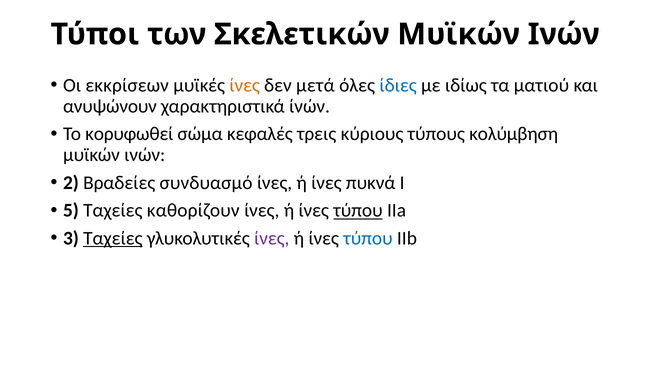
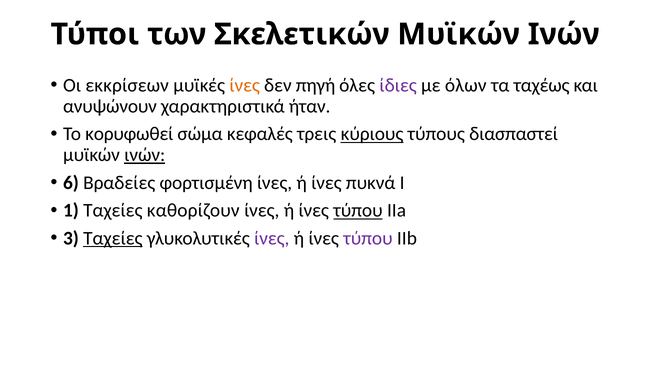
μετά: μετά -> πηγή (316, 85)
ίδιες colour: blue -> purple (398, 85)
ιδίως: ιδίως -> όλων (466, 85)
ματιού: ματιού -> ταχέως (542, 85)
ίνών: ίνών -> ήταν (310, 106)
κύριους underline: none -> present (372, 134)
κολύμβηση: κολύμβηση -> διασπαστεί (514, 134)
ινών underline: none -> present (145, 155)
2: 2 -> 6 (71, 183)
συνδυασμό: συνδυασμό -> φορτισμένη (206, 183)
5: 5 -> 1 (71, 211)
τύπου colour: blue -> purple (368, 239)
